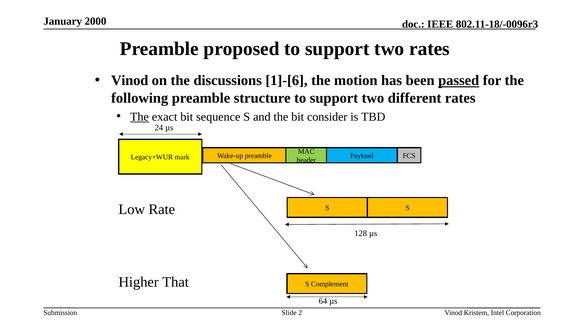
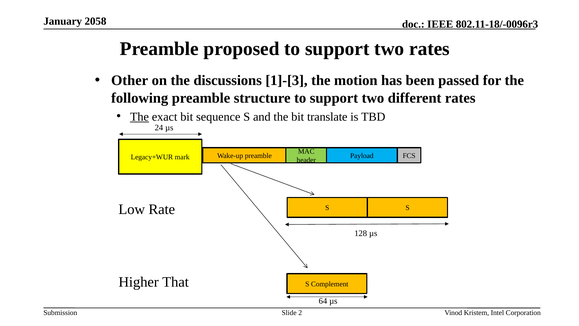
2000: 2000 -> 2058 (95, 21)
Vinod: Vinod -> Other (130, 80)
1]-[6: 1]-[6 -> 1]-[3 (287, 80)
passed underline: present -> none (459, 80)
consider: consider -> translate (327, 117)
